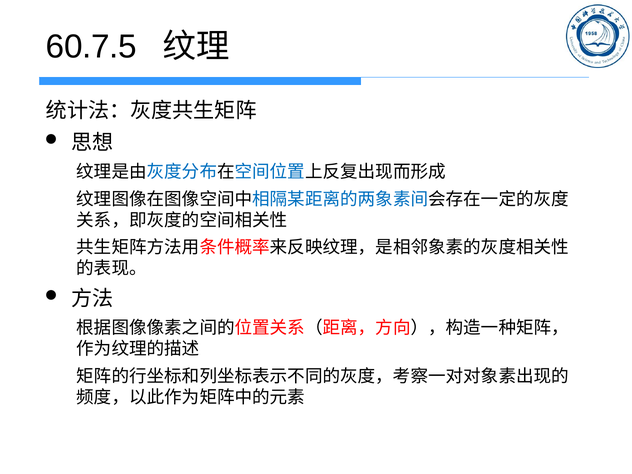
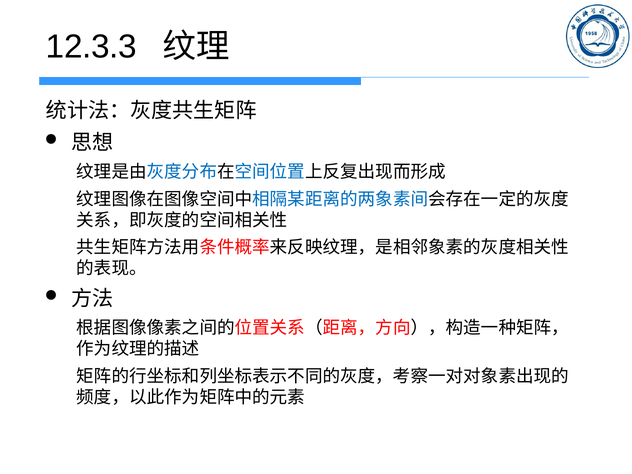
60.7.5: 60.7.5 -> 12.3.3 (91, 47)
